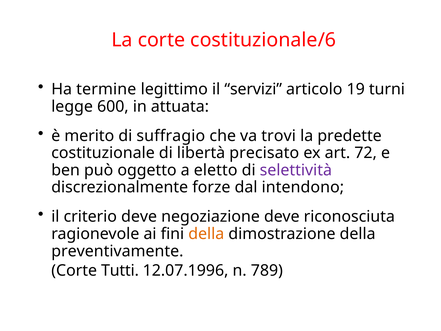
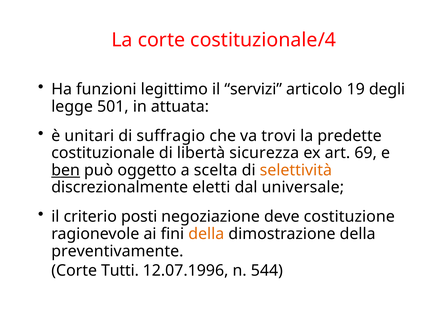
costituzionale/6: costituzionale/6 -> costituzionale/4 (263, 40)
termine: termine -> funzioni (106, 89)
turni: turni -> degli (387, 89)
600: 600 -> 501 (113, 106)
merito: merito -> unitari (89, 136)
precisato: precisato -> sicurezza (264, 153)
72: 72 -> 69 (366, 153)
ben underline: none -> present (66, 170)
eletto: eletto -> scelta (216, 170)
selettività colour: purple -> orange (296, 170)
forze: forze -> eletti (211, 187)
intendono: intendono -> universale (303, 187)
criterio deve: deve -> posti (139, 217)
riconosciuta: riconosciuta -> costituzione (349, 217)
789: 789 -> 544 (267, 270)
